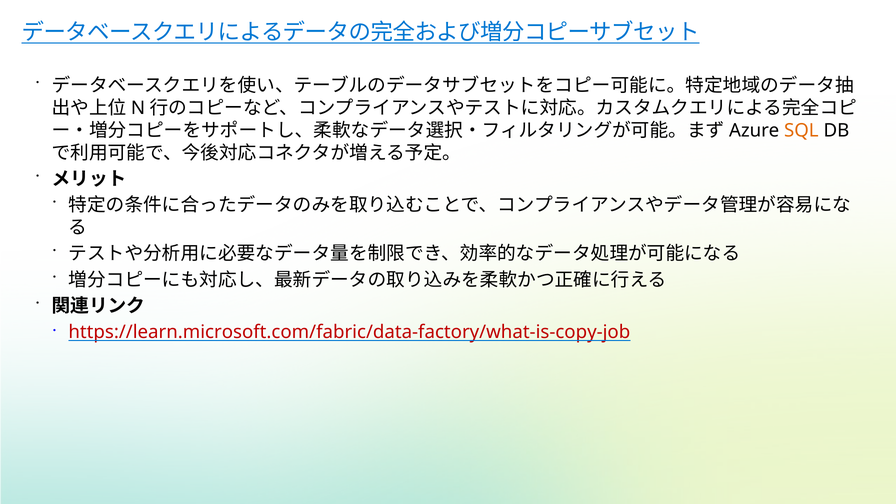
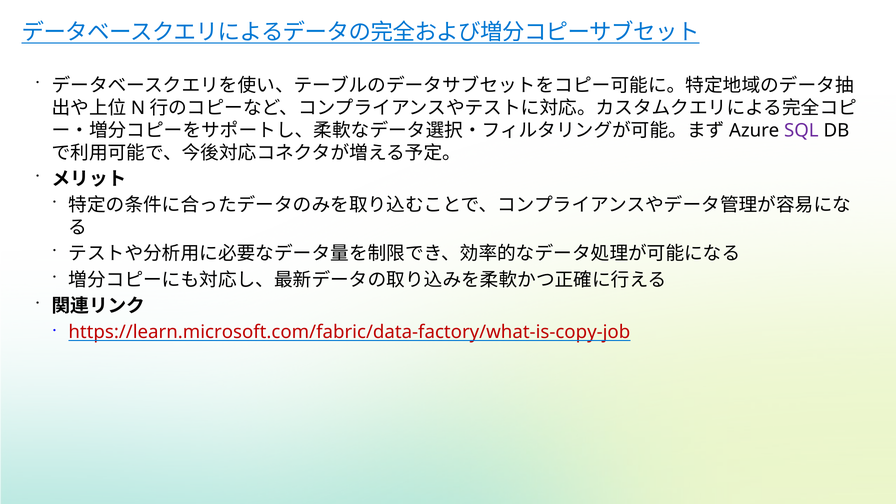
SQL colour: orange -> purple (801, 131)
